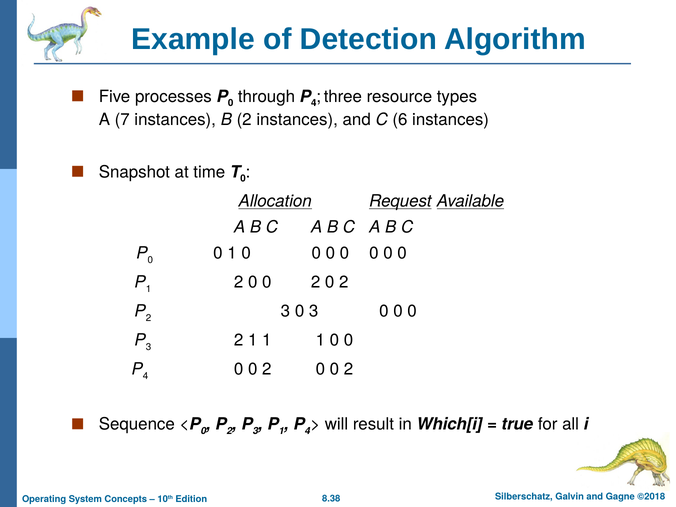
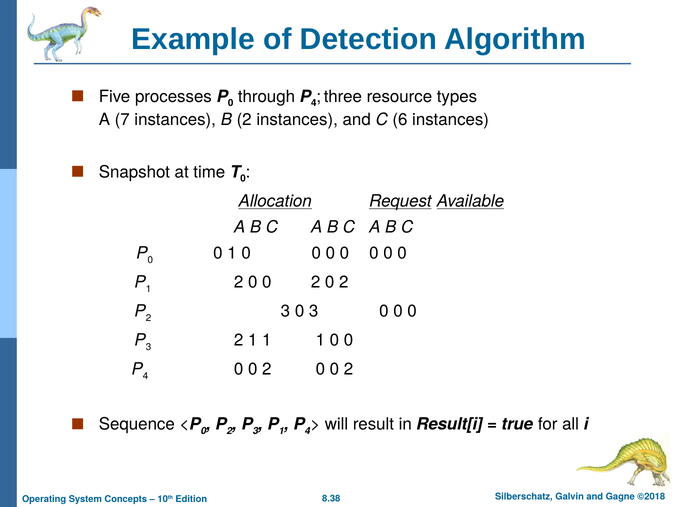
Which[i: Which[i -> Result[i (449, 424)
